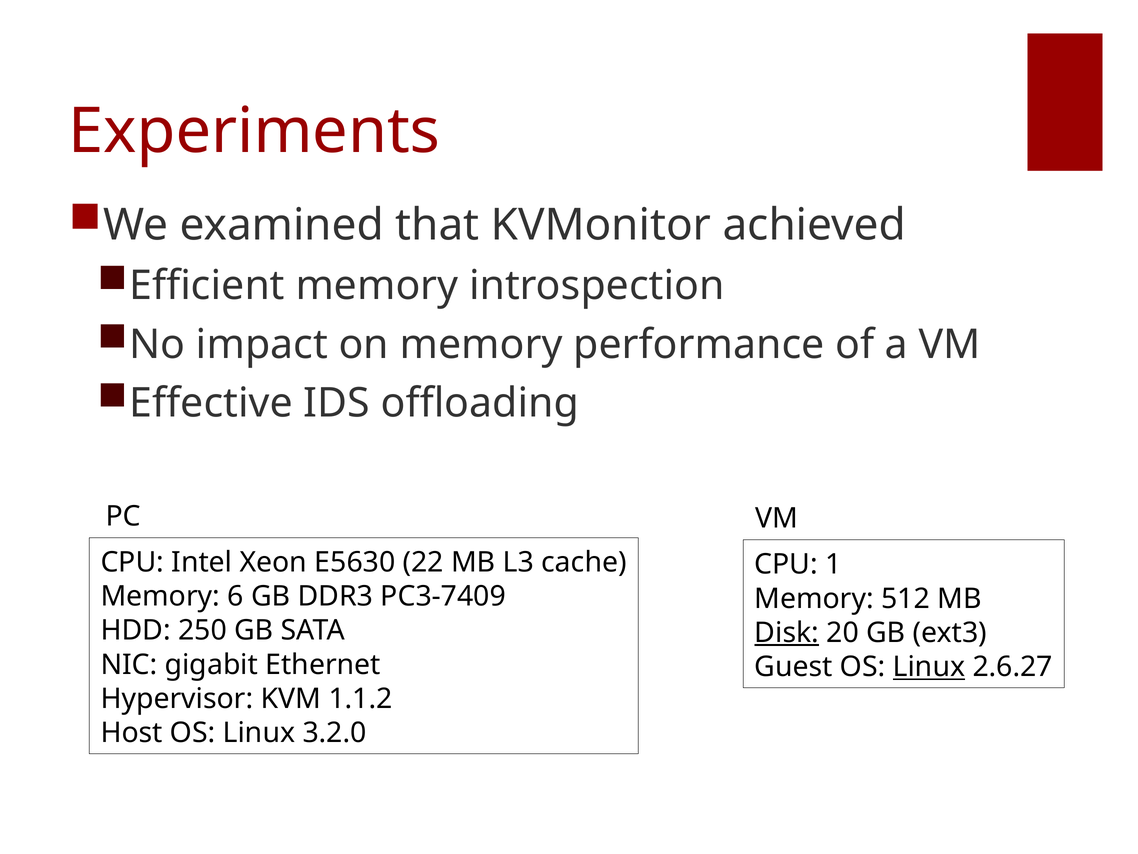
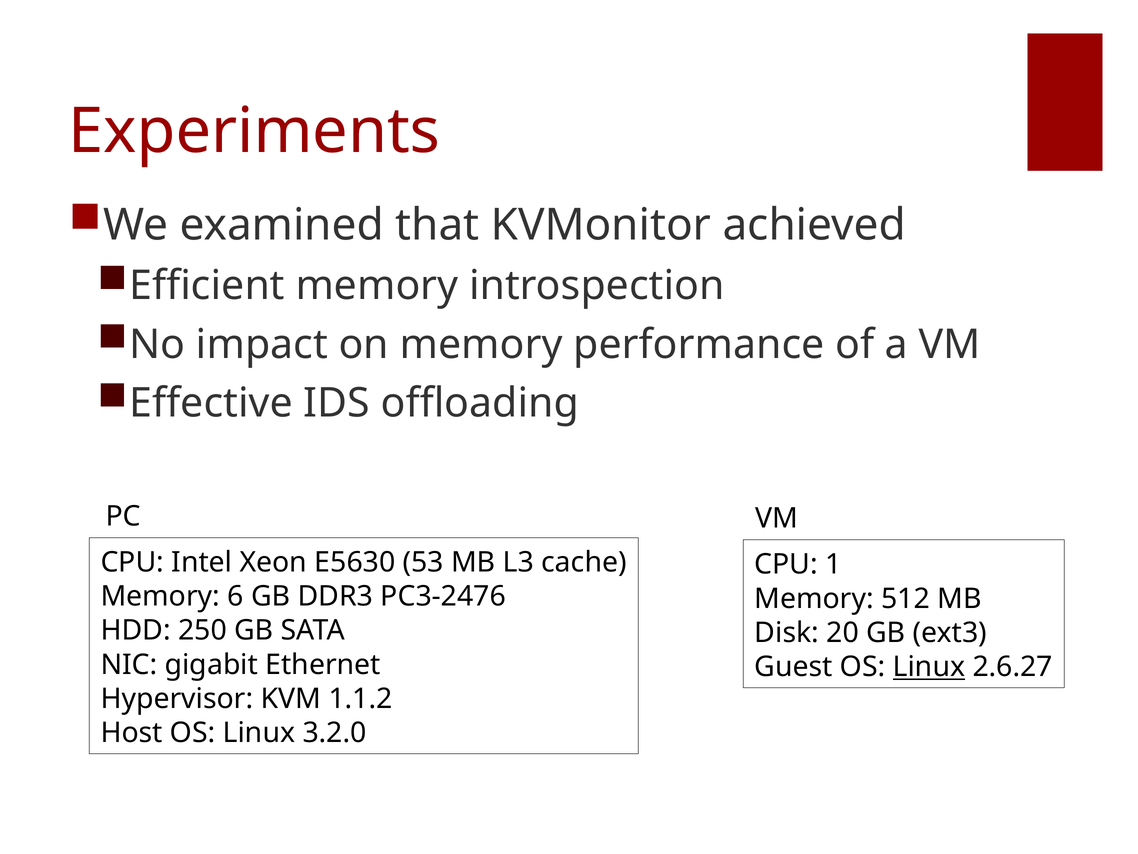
22: 22 -> 53 (423, 562)
PC3-7409: PC3-7409 -> PC3-2476 (443, 596)
Disk underline: present -> none (787, 632)
